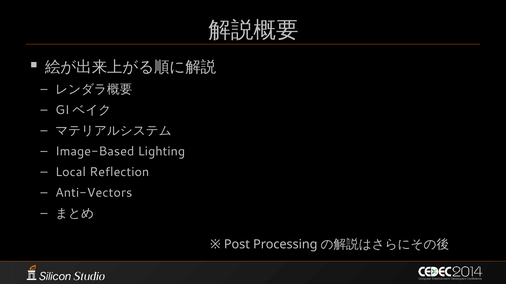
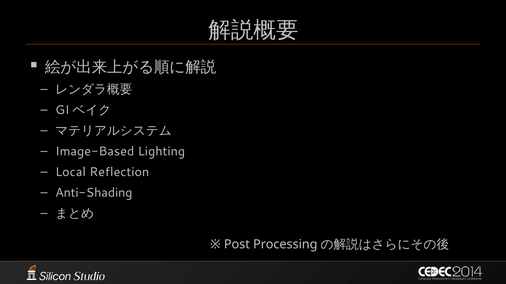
Anti-Vectors: Anti-Vectors -> Anti-Shading (94, 193)
